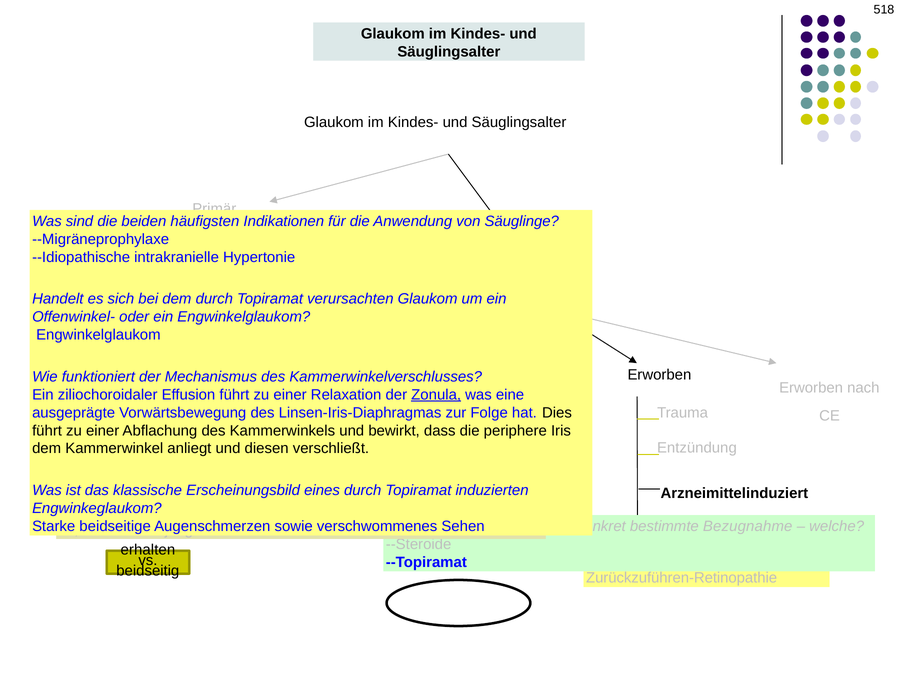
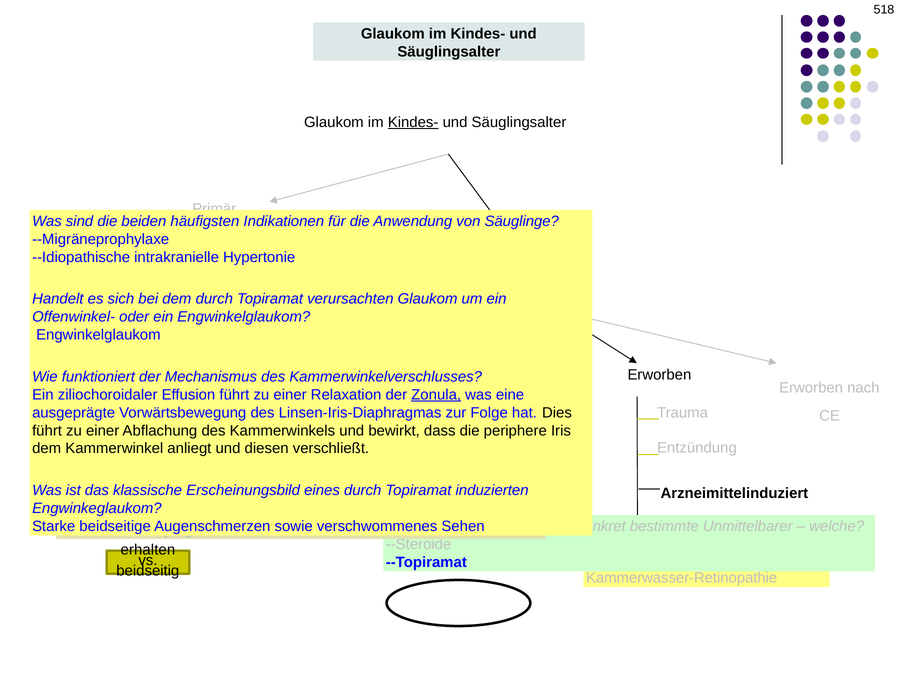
Kindes- underline: none -> present (413, 122)
Bezugnahme: Bezugnahme -> Unmittelbarer (748, 527)
Zurückzuführen-Retinopathie: Zurückzuführen-Retinopathie -> Kammerwasser-Retinopathie (682, 578)
